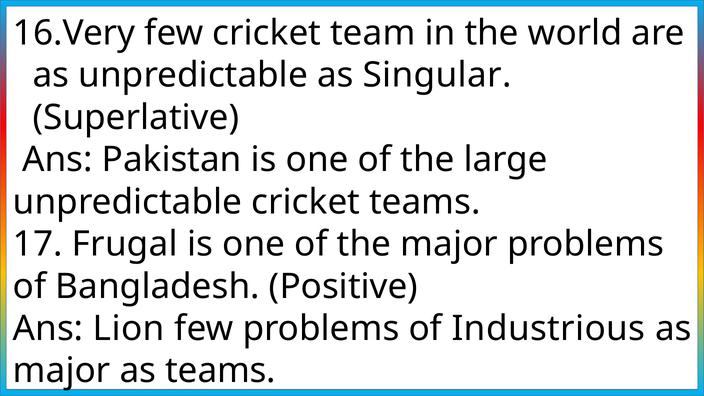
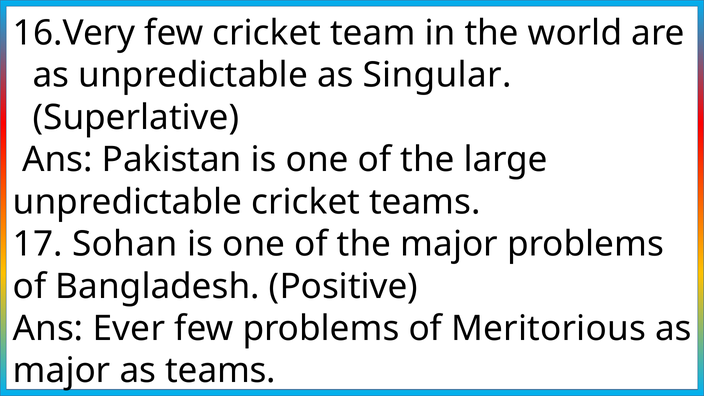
Frugal: Frugal -> Sohan (125, 244)
Lion: Lion -> Ever (129, 329)
Industrious: Industrious -> Meritorious (549, 329)
